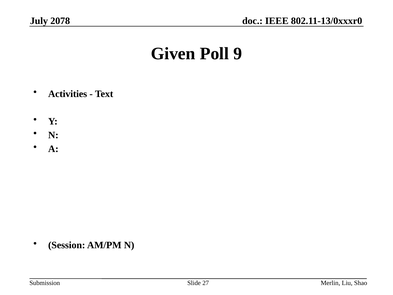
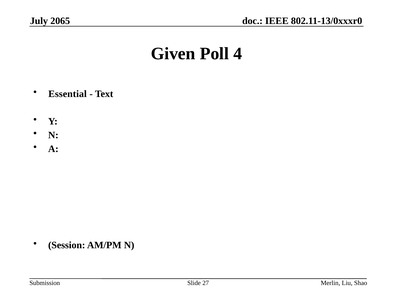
2078: 2078 -> 2065 (60, 21)
9: 9 -> 4 (238, 54)
Activities: Activities -> Essential (68, 94)
